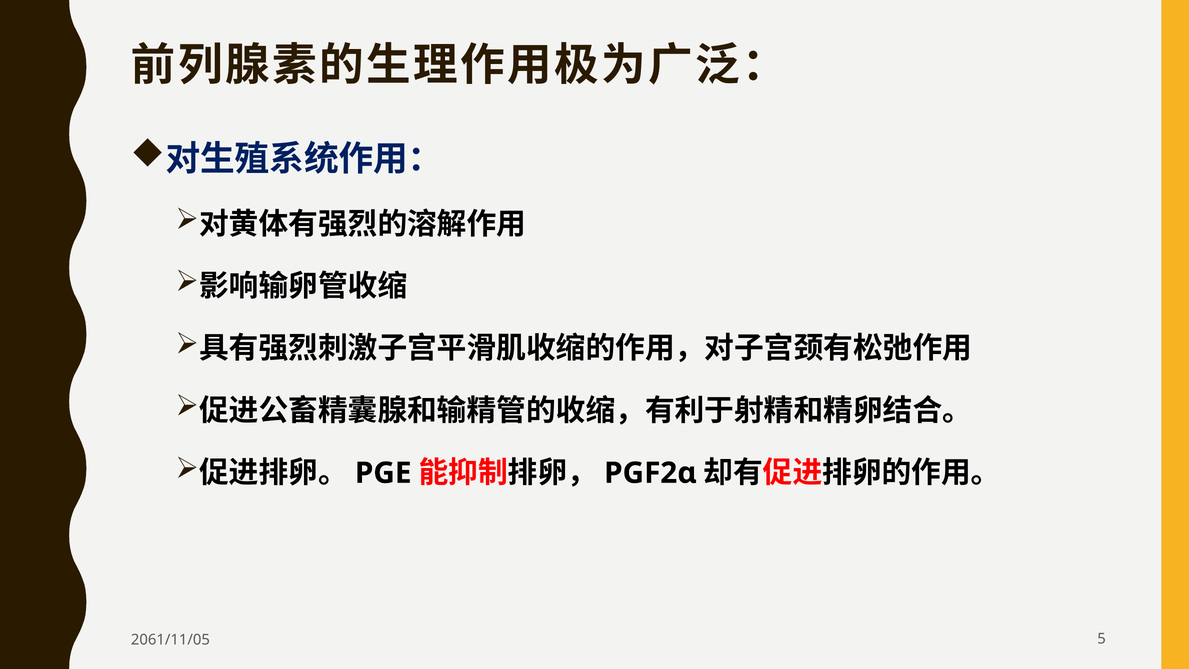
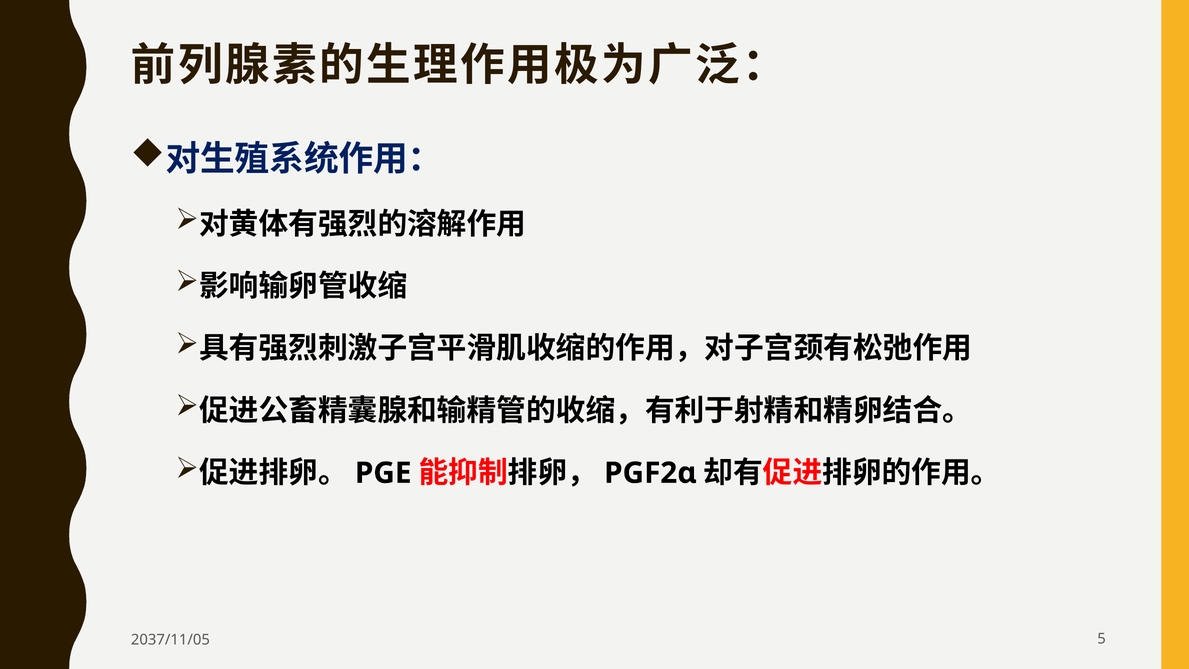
2061/11/05: 2061/11/05 -> 2037/11/05 (170, 640)
